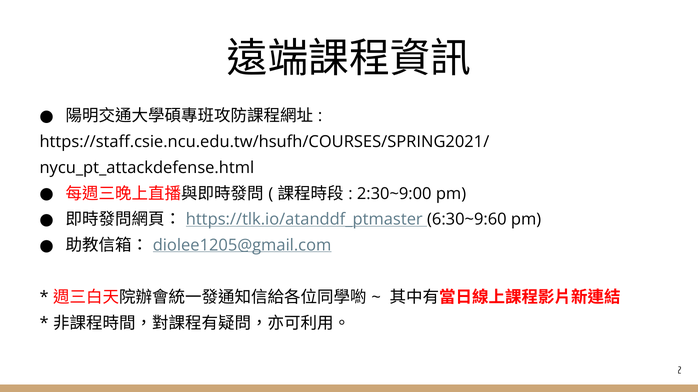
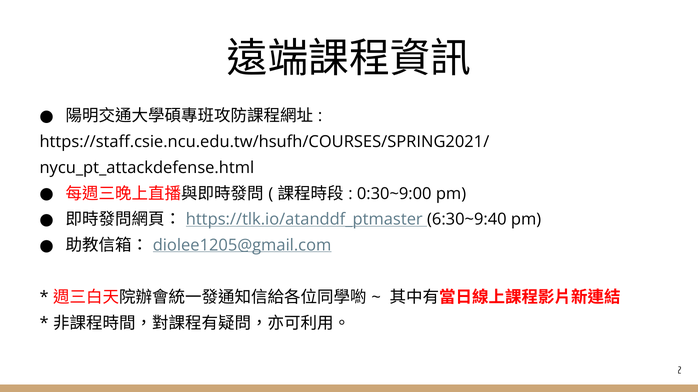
2:30~9:00: 2:30~9:00 -> 0:30~9:00 (394, 194)
6:30~9:60: 6:30~9:60 -> 6:30~9:40 (467, 220)
